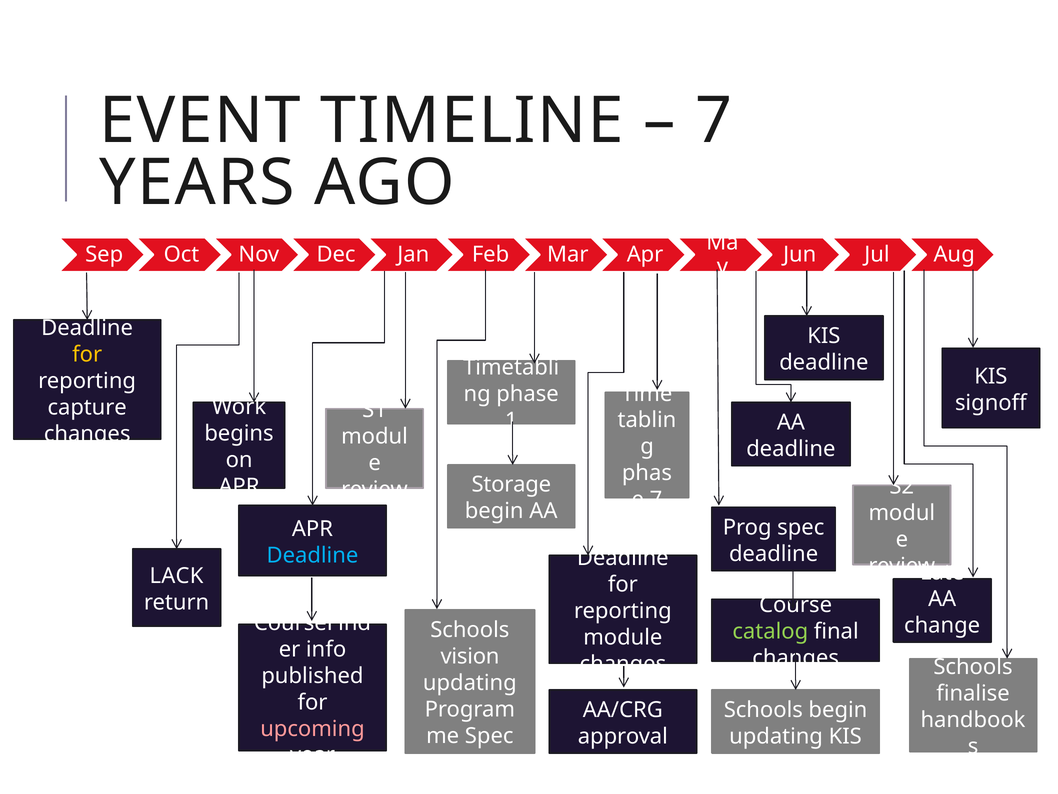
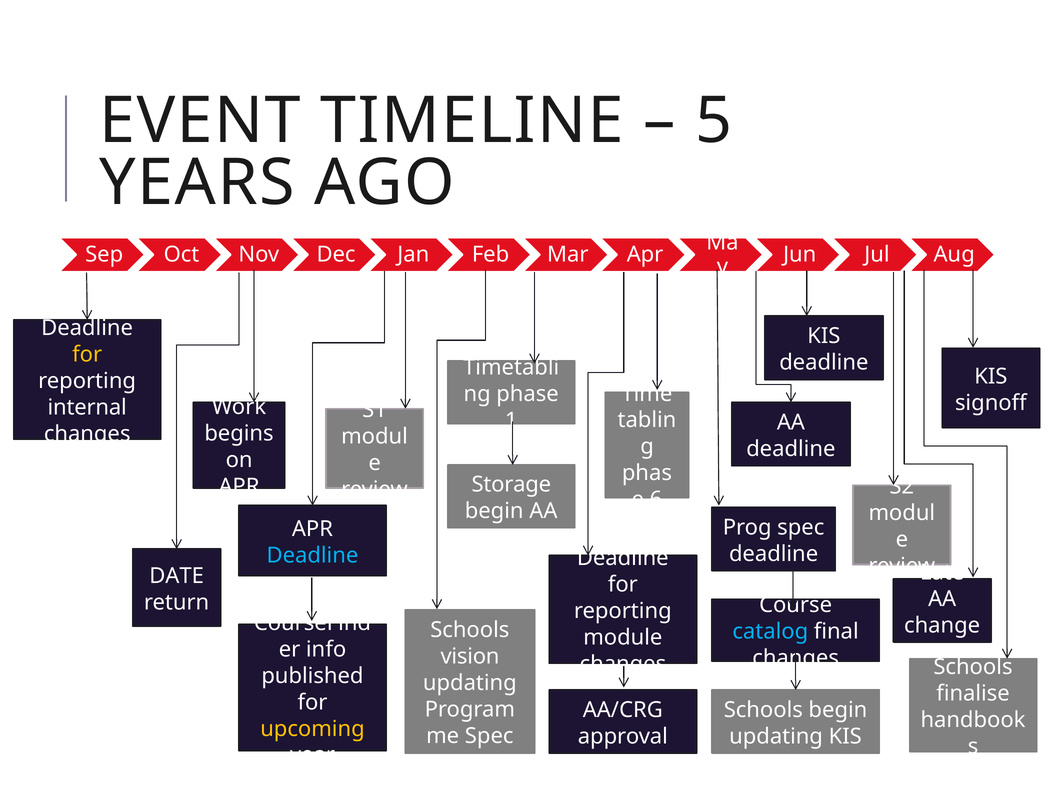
7: 7 -> 5 (714, 121)
capture: capture -> internal (87, 407)
7: 7 -> 6 (656, 499)
LACK: LACK -> DATE (177, 576)
catalog colour: light green -> light blue (770, 631)
upcoming colour: pink -> yellow (312, 728)
